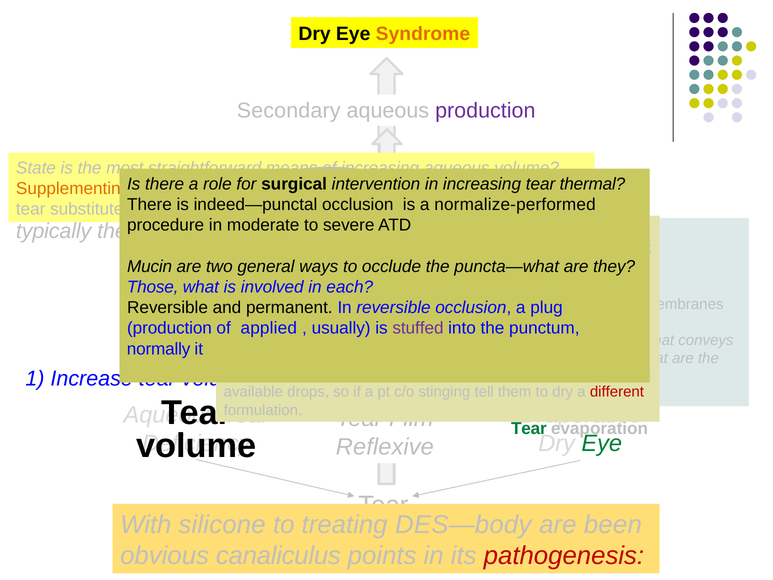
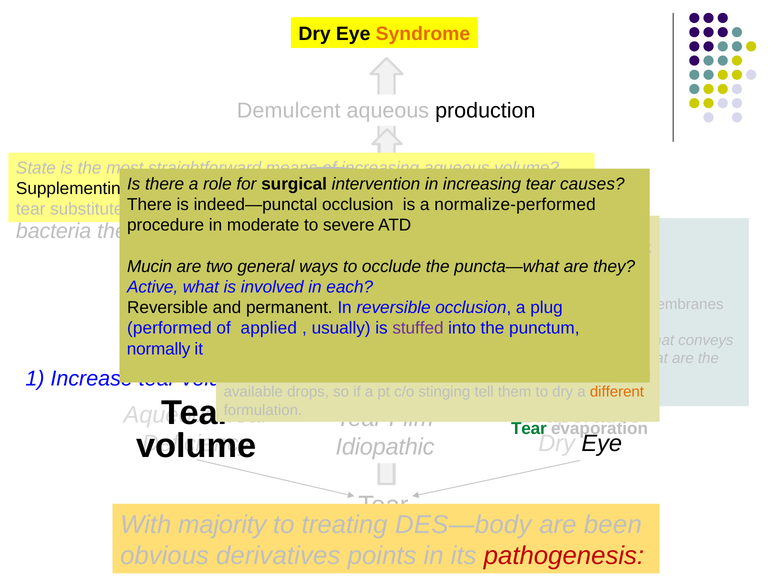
Secondary: Secondary -> Demulcent (289, 111)
production colour: purple -> black (485, 111)
thermal: thermal -> causes (592, 184)
Supplementing colour: orange -> black (73, 189)
typically: typically -> bacteria (54, 231)
Those: Those -> Active (153, 287)
production: production -> performed (169, 328)
different colour: red -> orange (617, 392)
Eye colour: green -> black (602, 443)
Reflexive: Reflexive -> Idiopathic (385, 447)
silicone: silicone -> majority (222, 525)
obvious canaliculus: canaliculus -> derivatives (278, 556)
